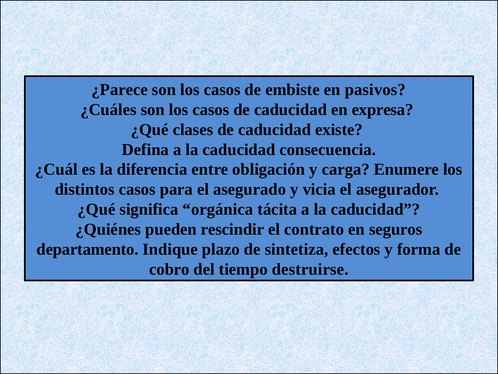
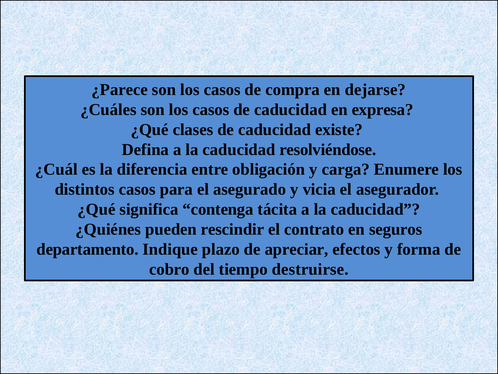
embiste: embiste -> compra (293, 90)
pasivos: pasivos -> dejarse (375, 90)
consecuencia: consecuencia -> resolviéndose (328, 149)
orgánica: orgánica -> contenga (218, 209)
sintetiza: sintetiza -> apreciar (297, 249)
